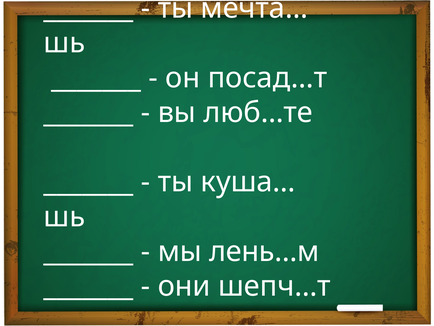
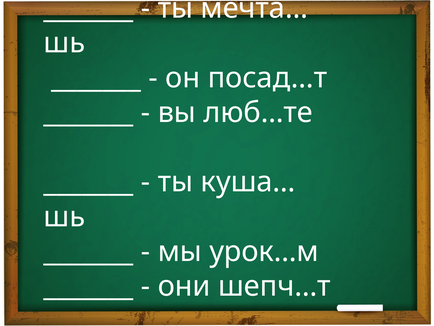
лень…м: лень…м -> урок…м (264, 251)
